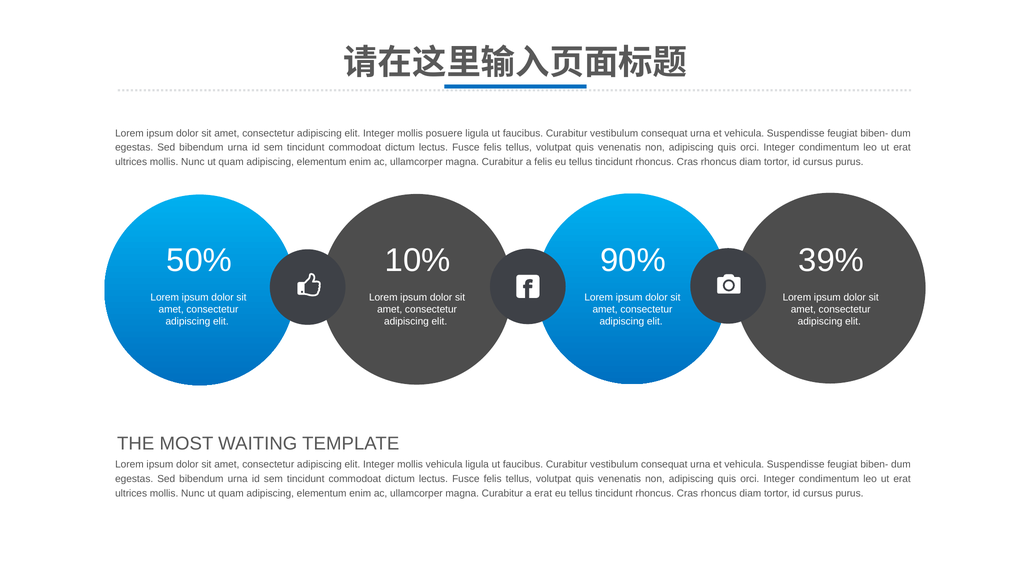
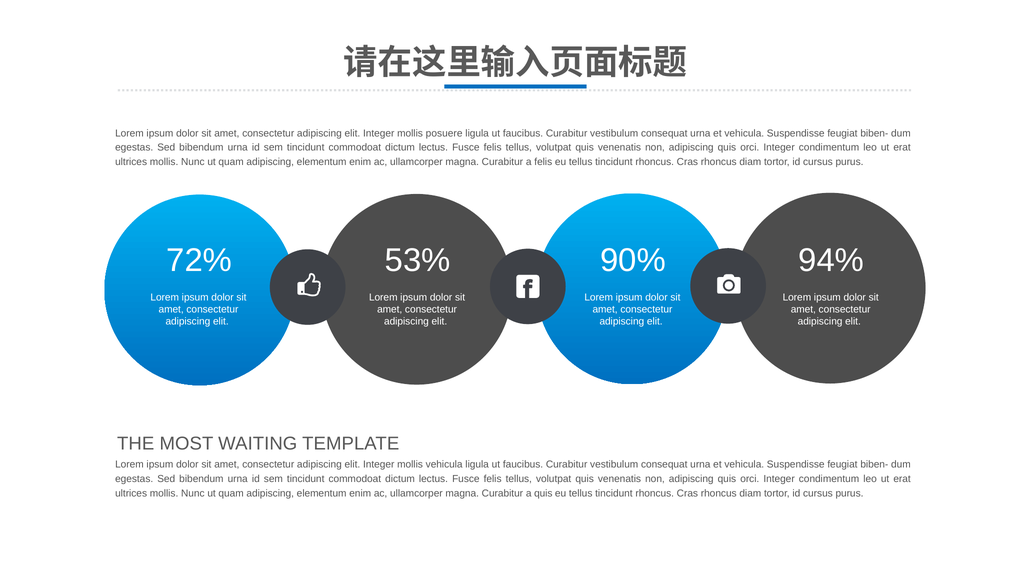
10%: 10% -> 53% (418, 260)
39%: 39% -> 94% (831, 260)
50%: 50% -> 72% (199, 261)
a erat: erat -> quis (543, 494)
